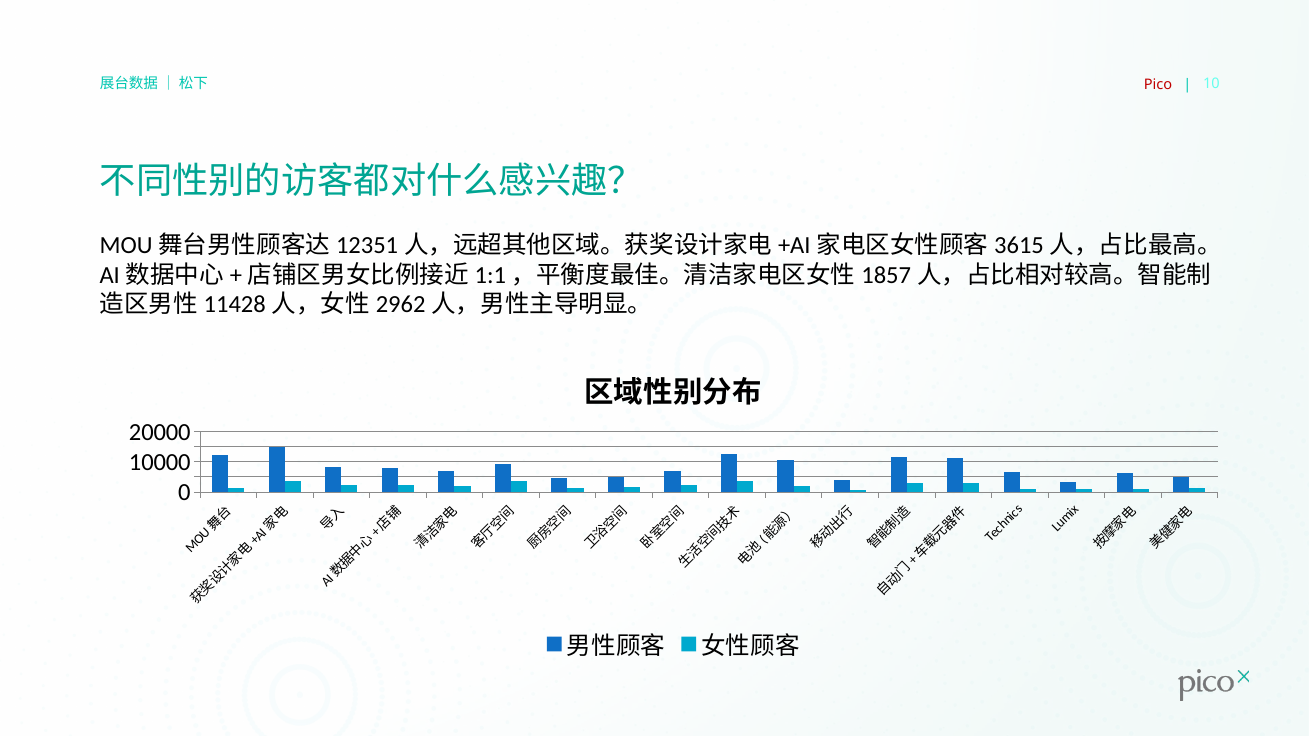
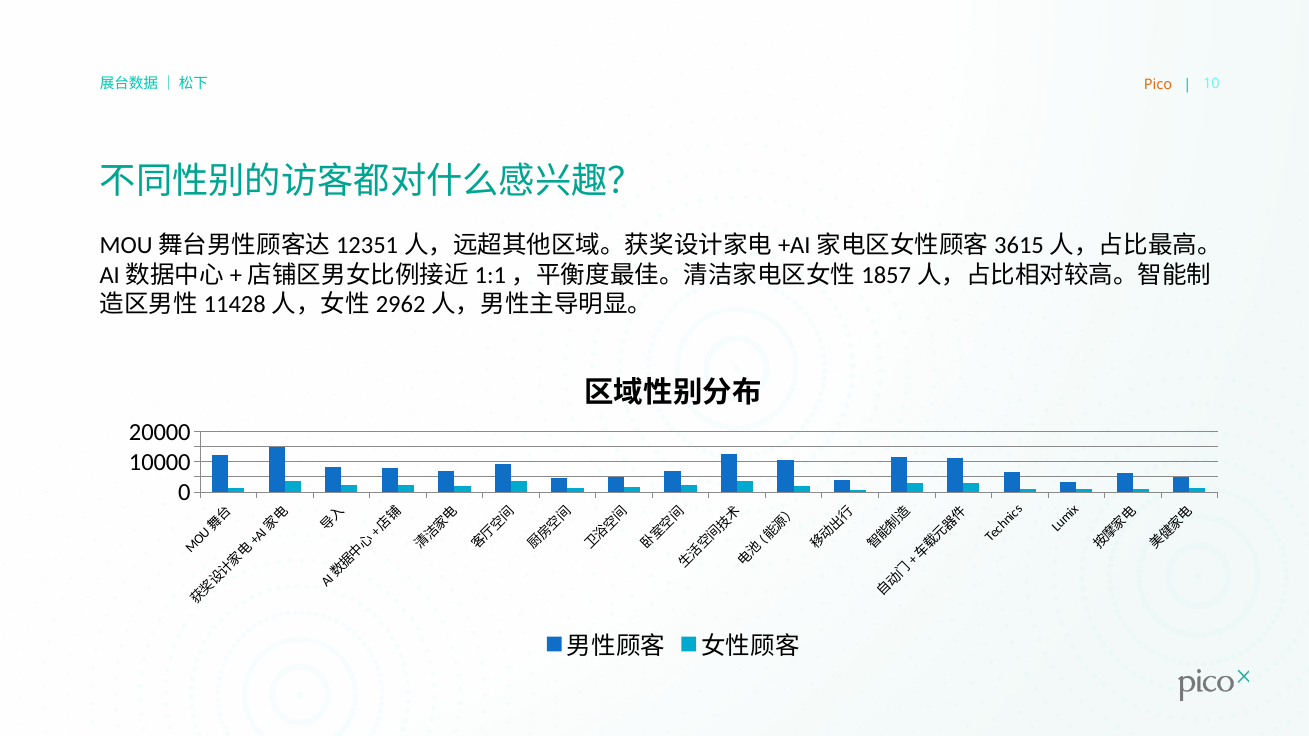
Pico colour: red -> orange (1158, 85)
